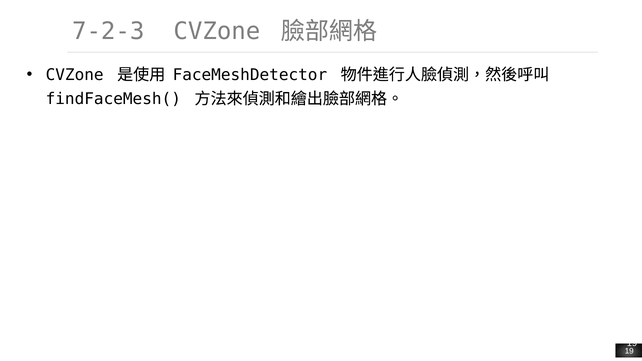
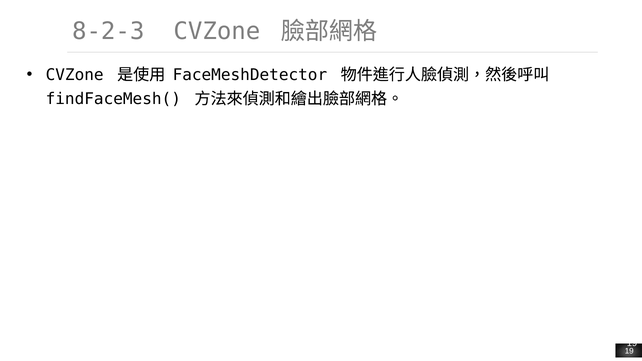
7-2-3: 7-2-3 -> 8-2-3 (108, 31)
